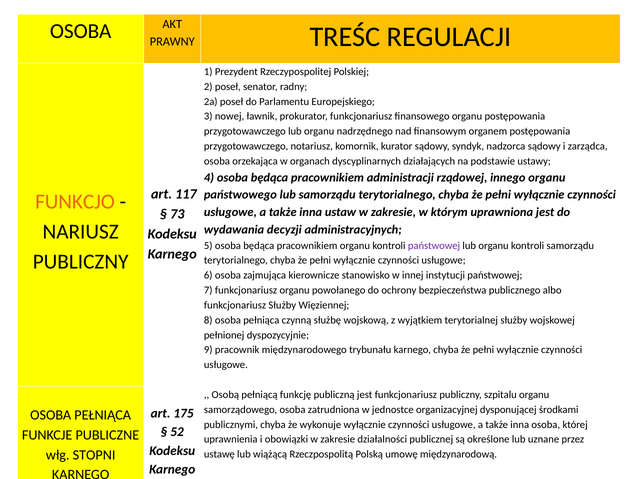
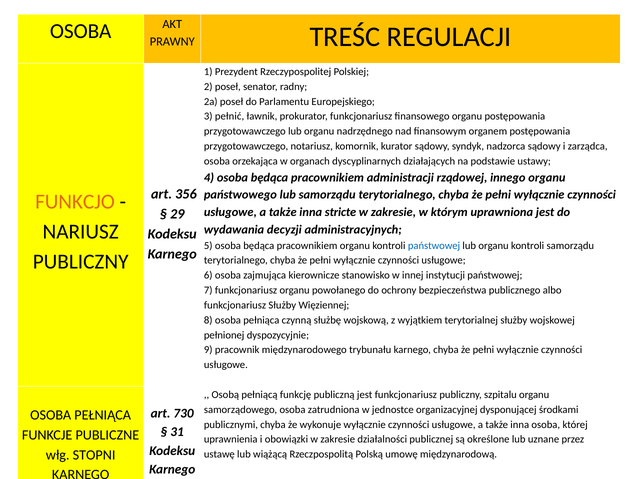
nowej: nowej -> pełnić (230, 116)
117: 117 -> 356 (186, 194)
ustaw: ustaw -> stricte (341, 212)
73: 73 -> 29 (177, 214)
państwowej colour: purple -> blue (434, 245)
175: 175 -> 730 (184, 413)
52: 52 -> 31 (177, 431)
